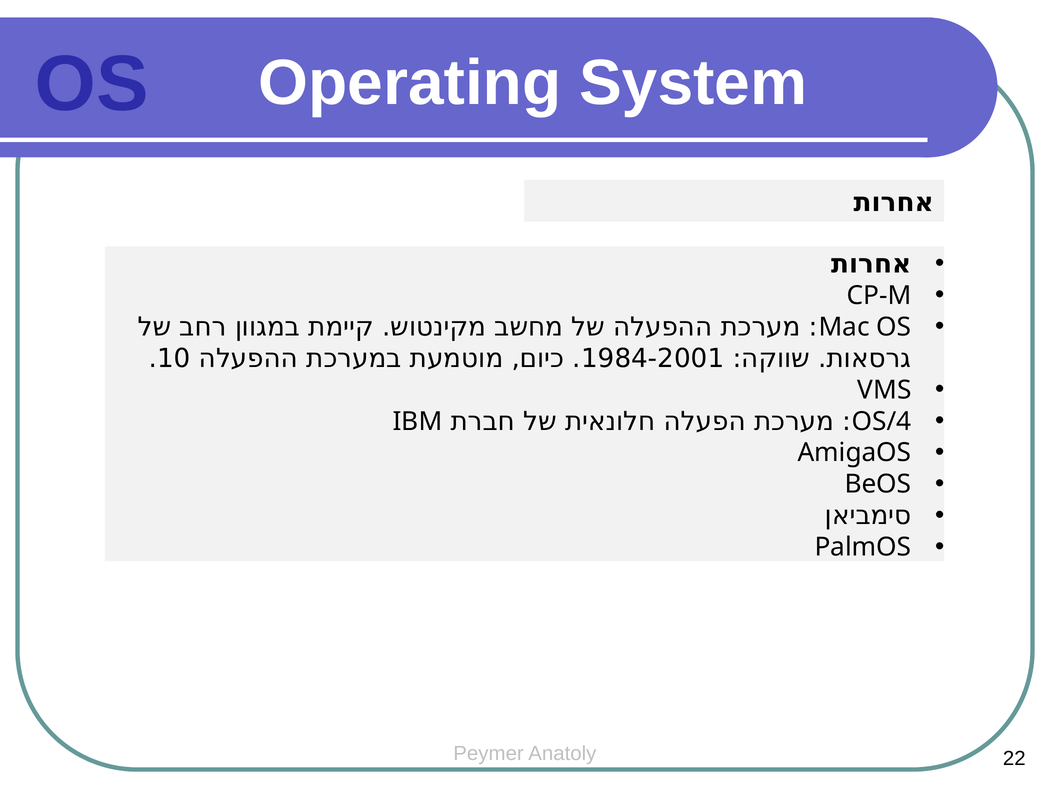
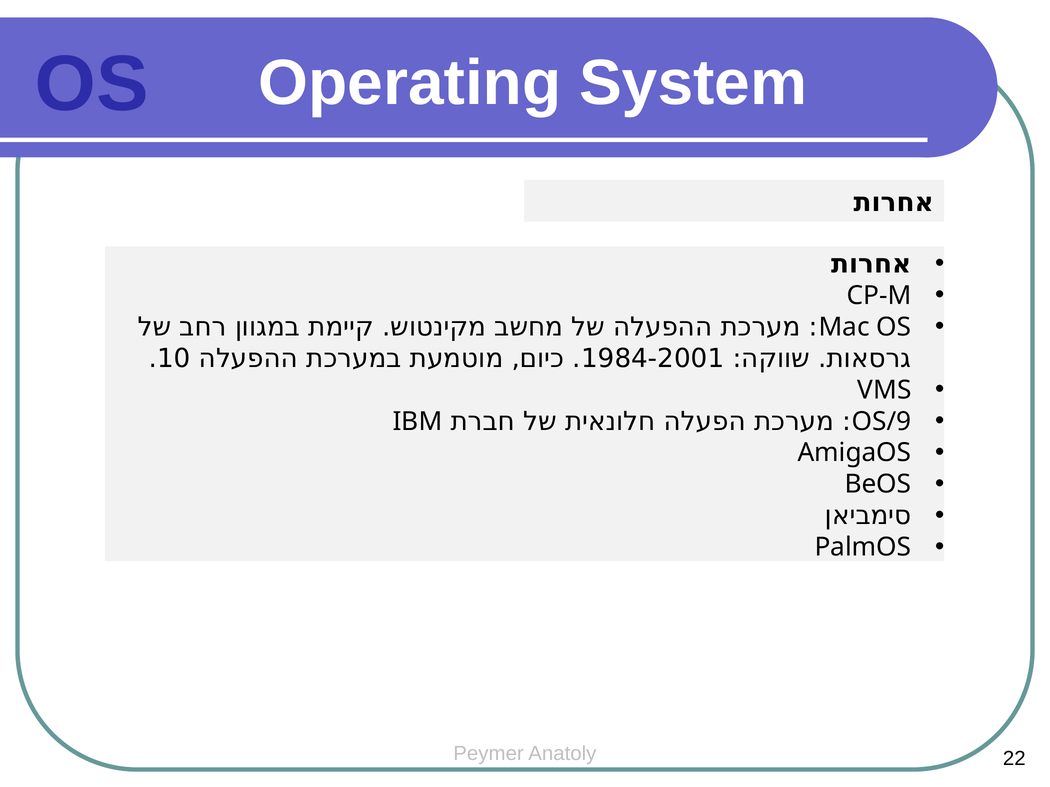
OS/4: OS/4 -> OS/9 (881, 422)
